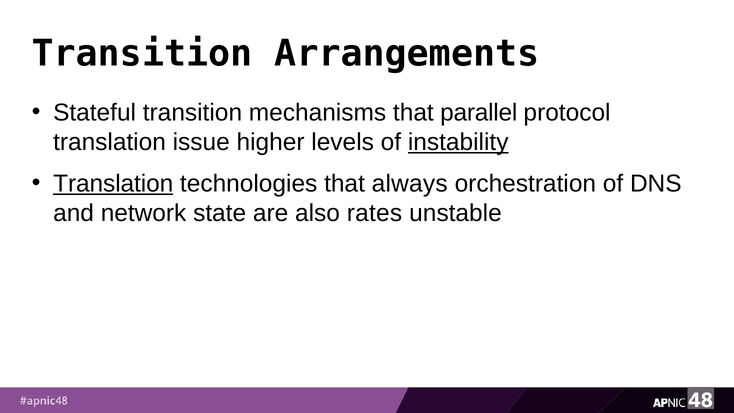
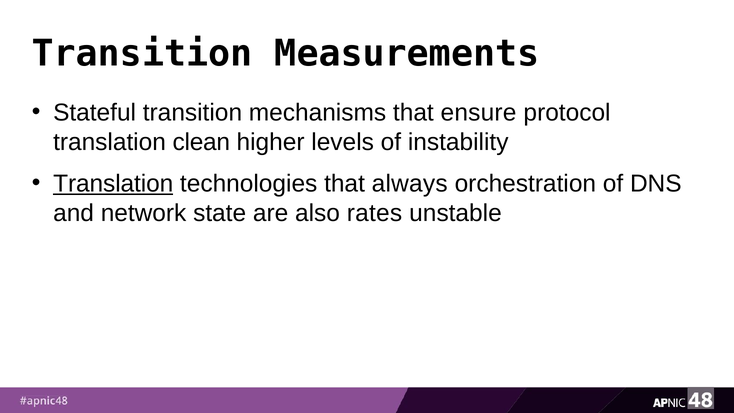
Arrangements: Arrangements -> Measurements (407, 53)
parallel: parallel -> ensure (479, 113)
issue: issue -> clean (201, 142)
instability underline: present -> none (458, 142)
